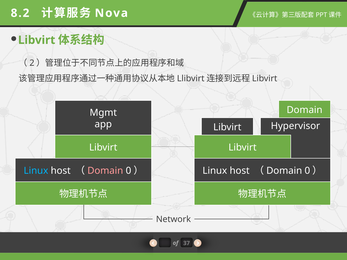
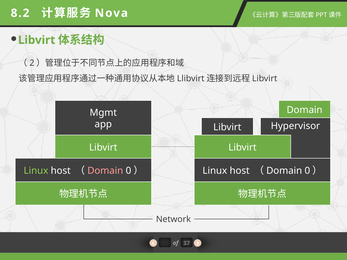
Linux colour: light blue -> light green (36, 171)
